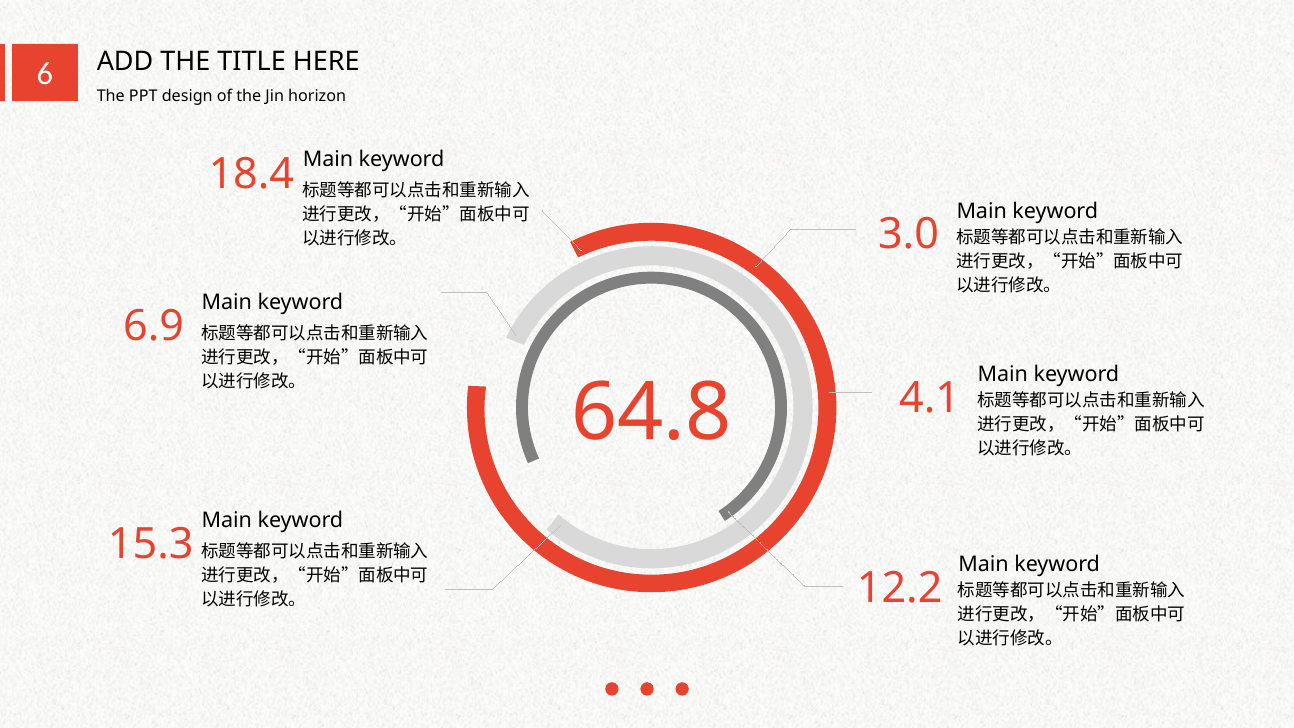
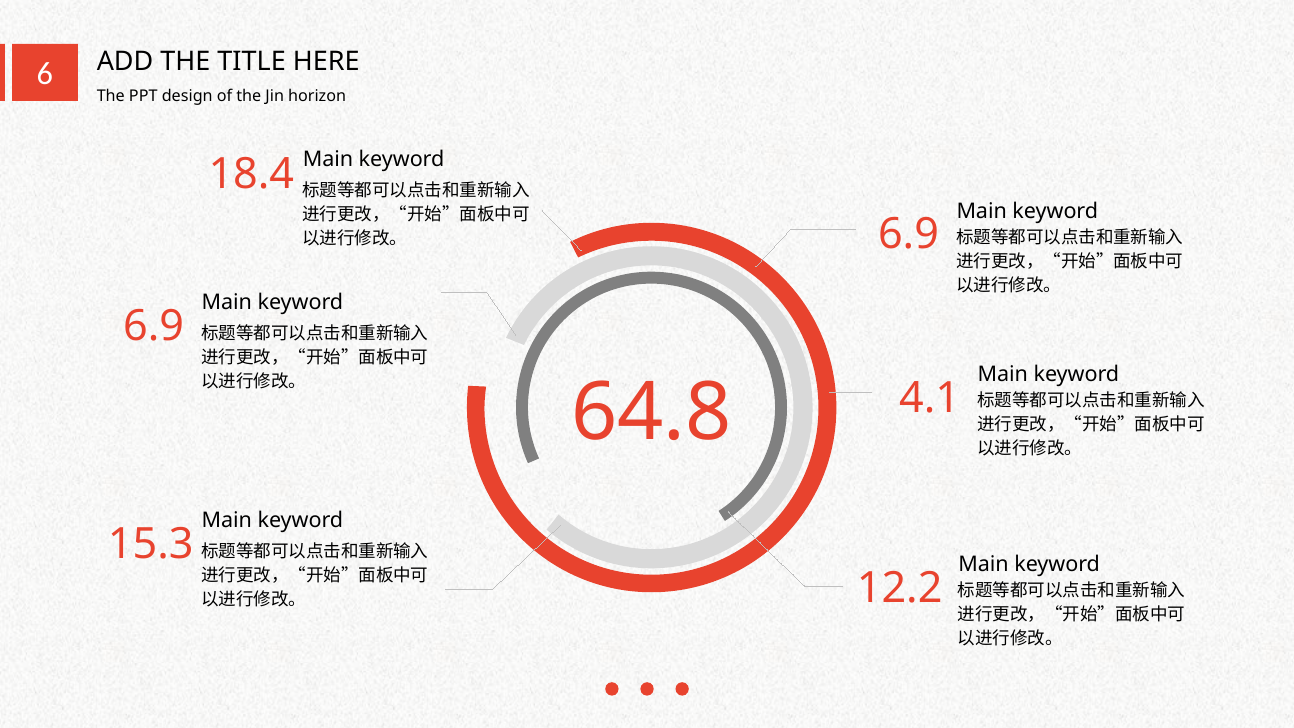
3.0: 3.0 -> 6.9 (909, 235)
